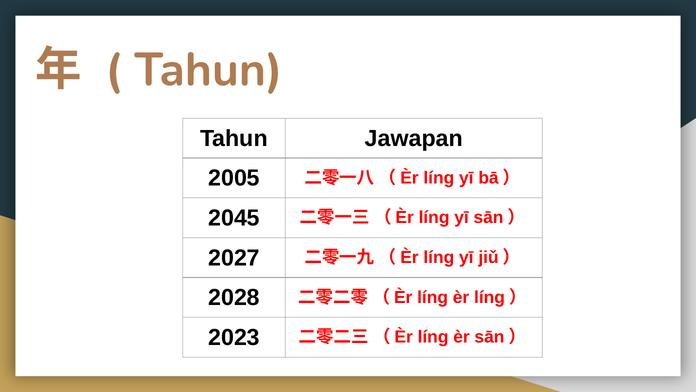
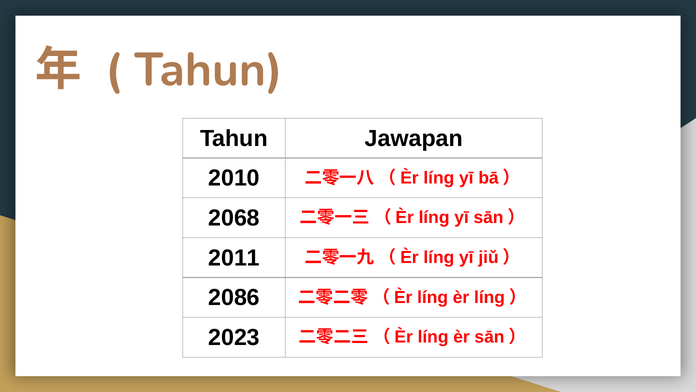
2005: 2005 -> 2010 (234, 178)
2045: 2045 -> 2068 (234, 218)
2027: 2027 -> 2011 (234, 258)
2028: 2028 -> 2086 (234, 297)
